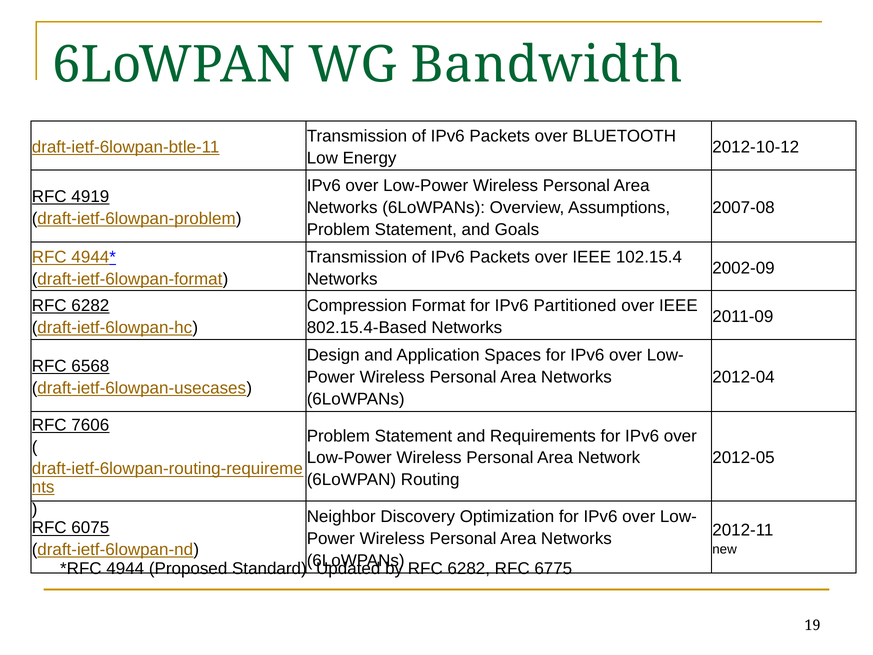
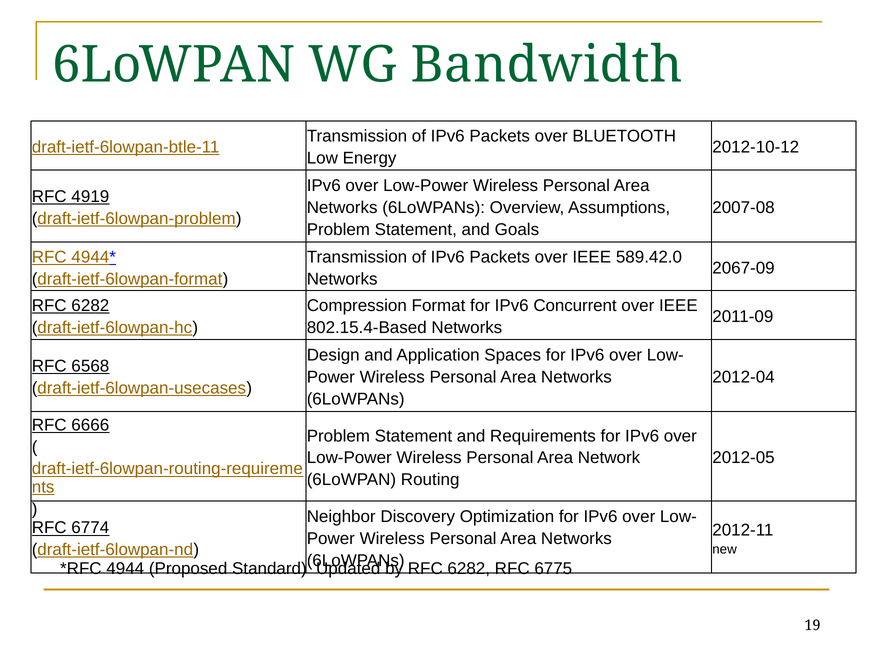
102.15.4: 102.15.4 -> 589.42.0 (649, 257)
2002-09: 2002-09 -> 2067-09 (743, 268)
Partitioned: Partitioned -> Concurrent (575, 306)
7606: 7606 -> 6666 (90, 425)
6075: 6075 -> 6774 (90, 528)
